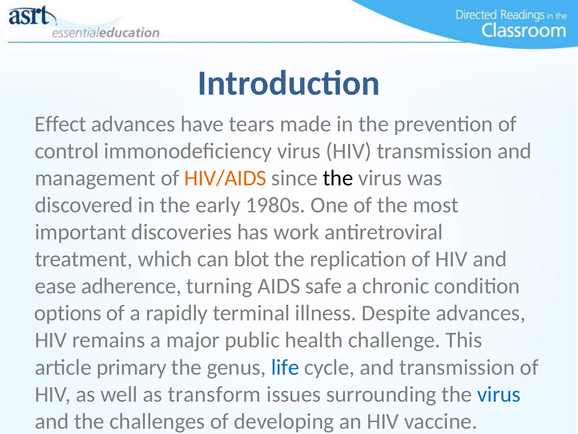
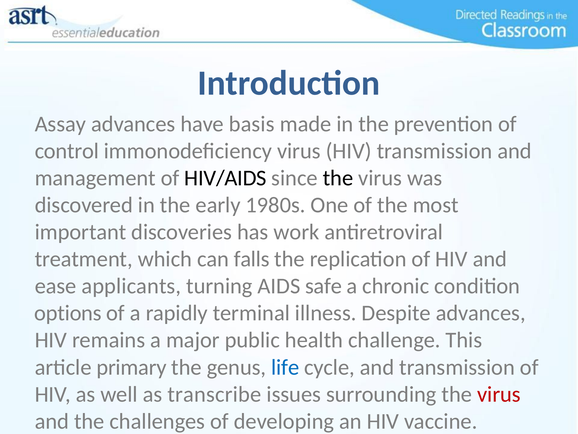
Effect: Effect -> Assay (60, 124)
tears: tears -> basis (252, 124)
HIV/AIDS colour: orange -> black (225, 178)
blot: blot -> falls (252, 259)
adherence: adherence -> applicants (131, 286)
transform: transform -> transcribe (214, 394)
virus colour: blue -> red (499, 394)
